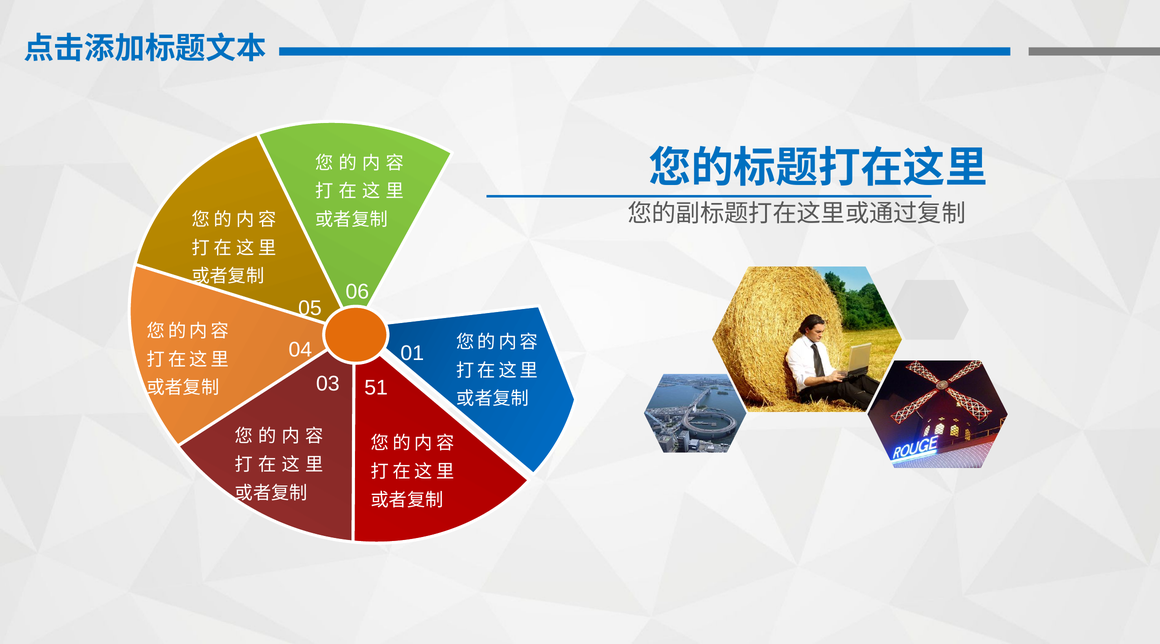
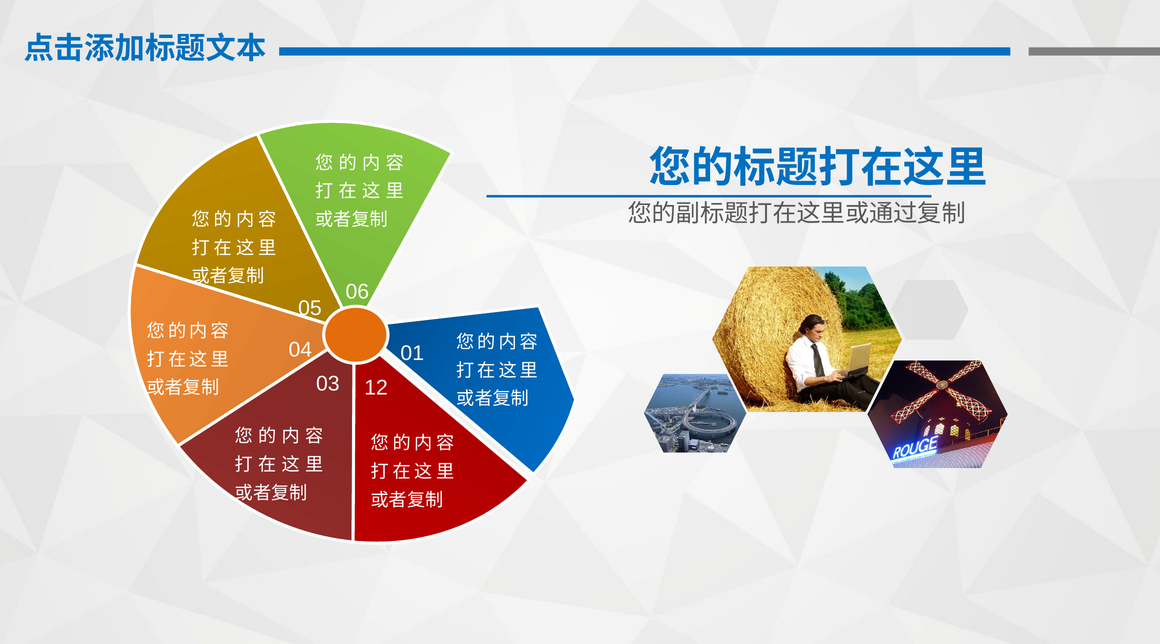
51: 51 -> 12 (376, 388)
